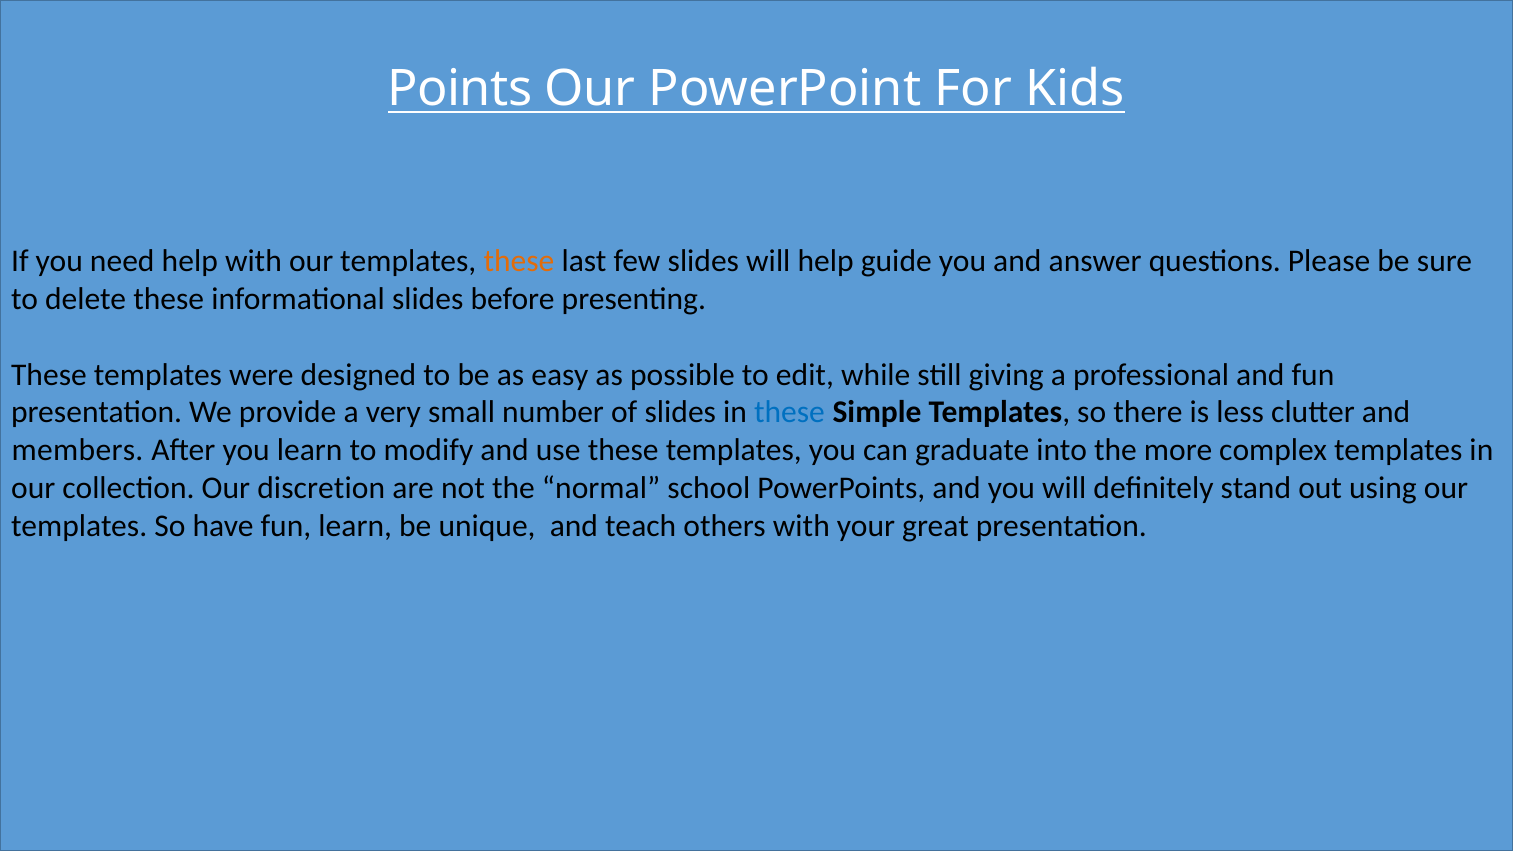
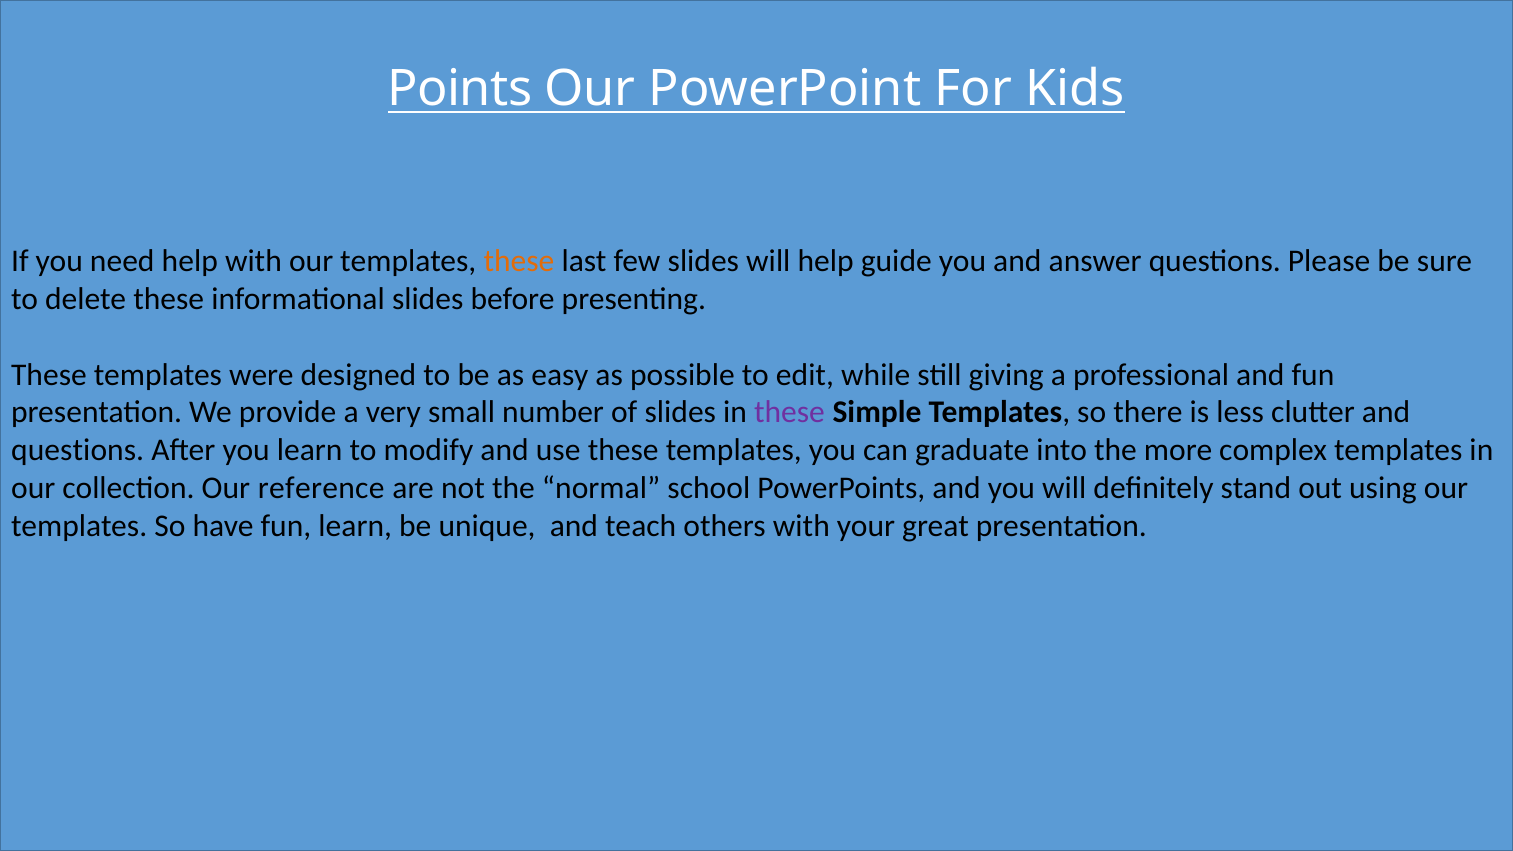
these colour: blue -> purple (790, 413)
members: members -> questions (78, 450)
discretion: discretion -> reference (321, 488)
